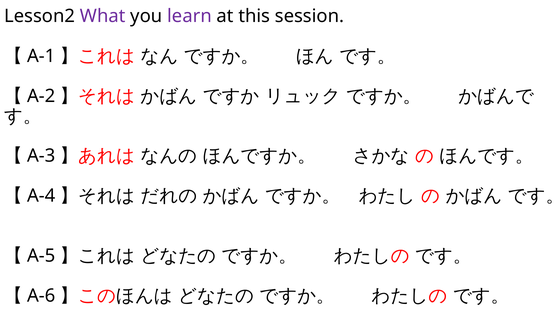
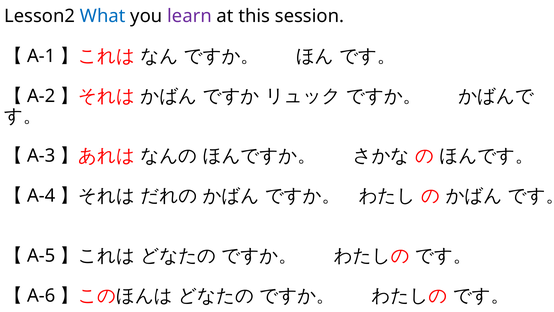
What colour: purple -> blue (103, 16)
